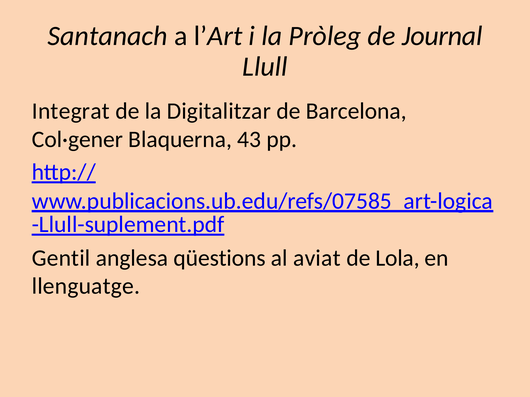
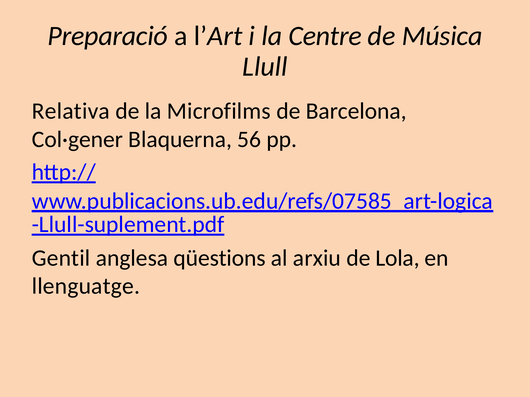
Santanach: Santanach -> Preparació (108, 36)
Pròleg: Pròleg -> Centre (325, 36)
Journal: Journal -> Música (442, 36)
Integrat: Integrat -> Relativa (71, 111)
Digitalitzar: Digitalitzar -> Microfilms (219, 111)
43: 43 -> 56 (249, 139)
aviat: aviat -> arxiu (317, 258)
